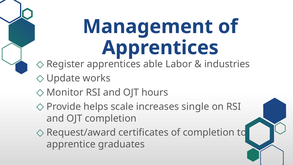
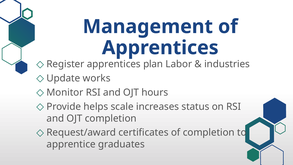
able: able -> plan (153, 64)
single: single -> status (195, 107)
